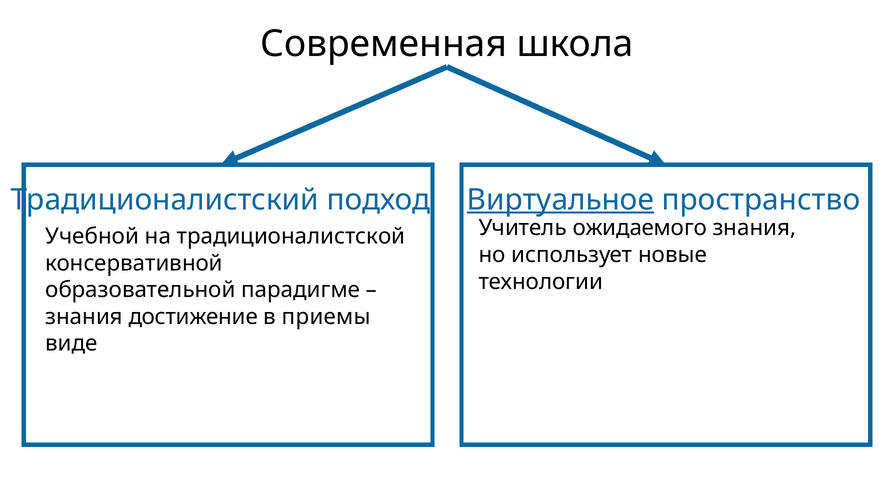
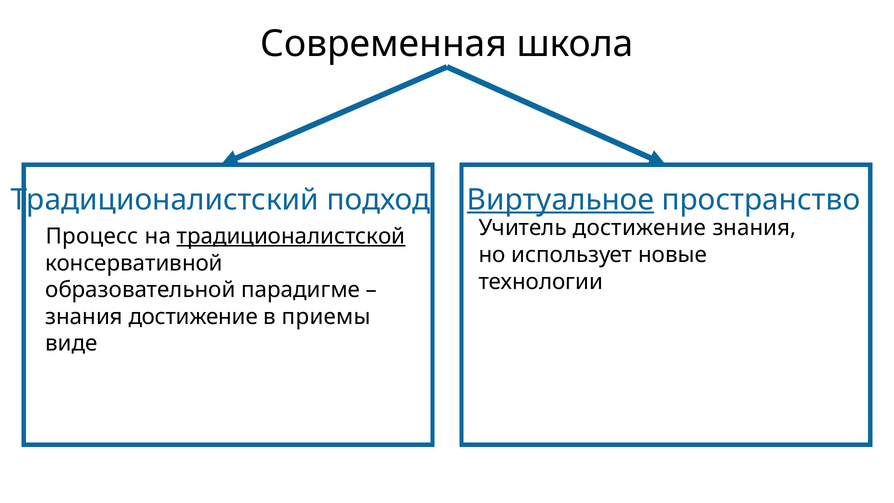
Учитель ожидаемого: ожидаемого -> достижение (640, 228)
Учебной: Учебной -> Процесс (92, 236)
традиционалистской underline: none -> present (291, 236)
